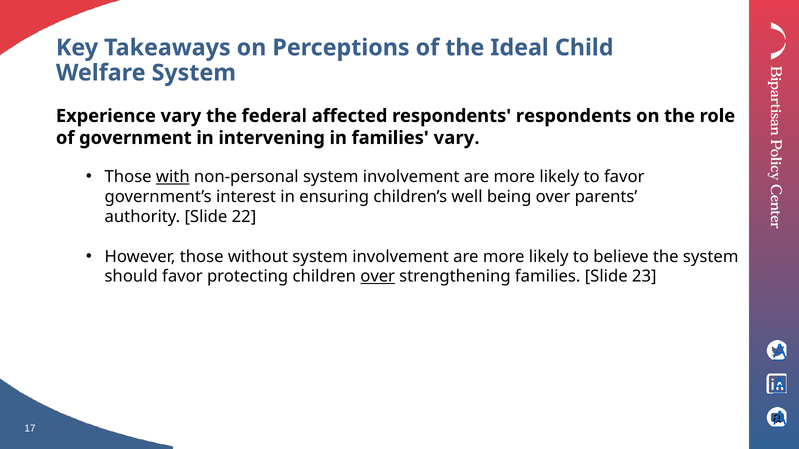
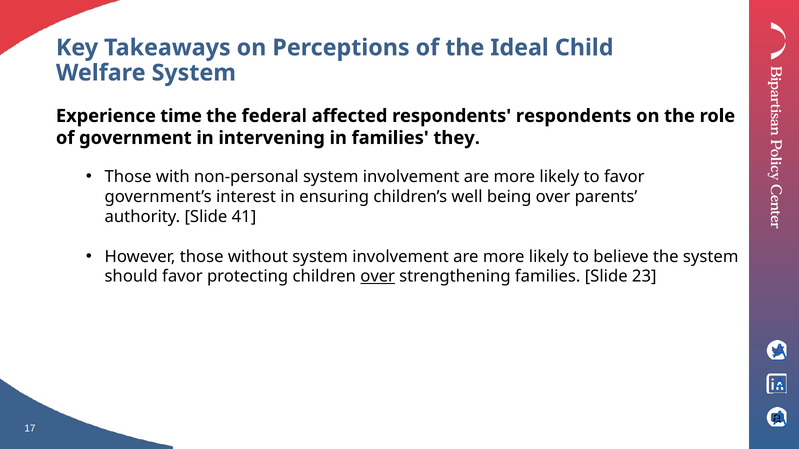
Experience vary: vary -> time (181, 116)
families vary: vary -> they (457, 138)
with underline: present -> none (173, 177)
22: 22 -> 41 (244, 217)
